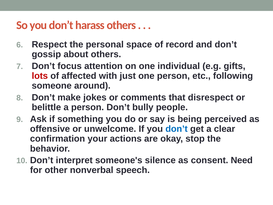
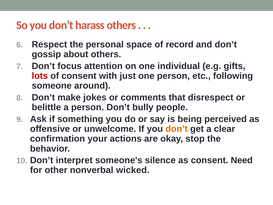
of affected: affected -> consent (79, 76)
don’t colour: blue -> orange (177, 129)
speech: speech -> wicked (133, 170)
